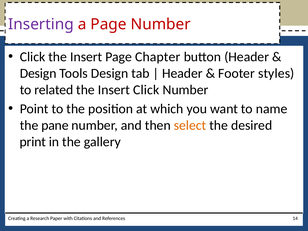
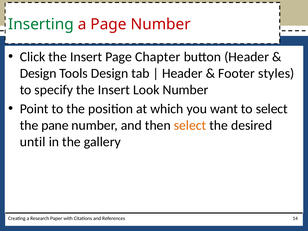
Inserting colour: purple -> green (41, 24)
related: related -> specify (54, 90)
Insert Click: Click -> Look (146, 90)
to name: name -> select (272, 109)
print: print -> until (33, 142)
